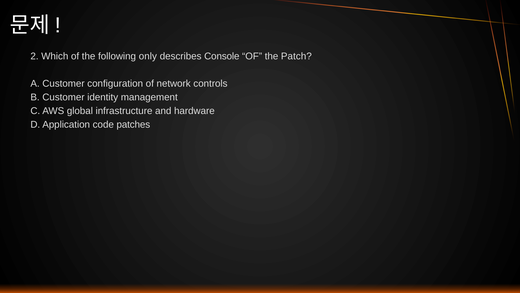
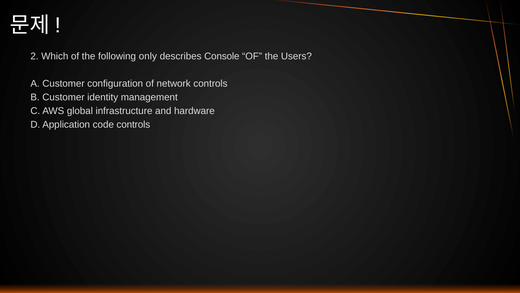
Patch: Patch -> Users (296, 56)
code patches: patches -> controls (133, 124)
